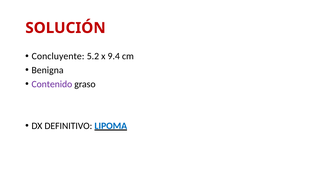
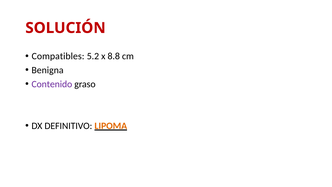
Concluyente: Concluyente -> Compatibles (58, 56)
9.4: 9.4 -> 8.8 (114, 56)
LIPOMA colour: blue -> orange (111, 126)
